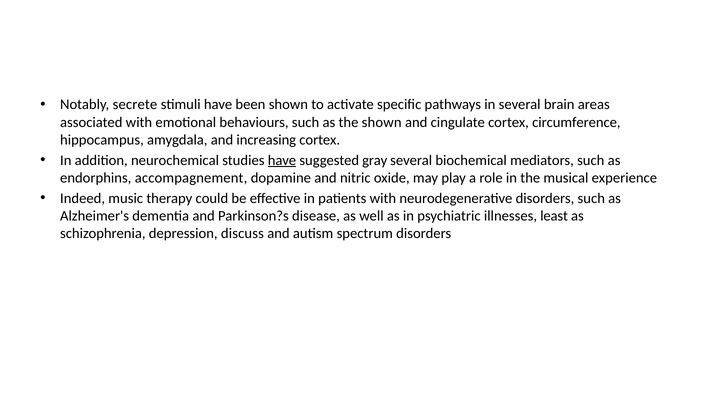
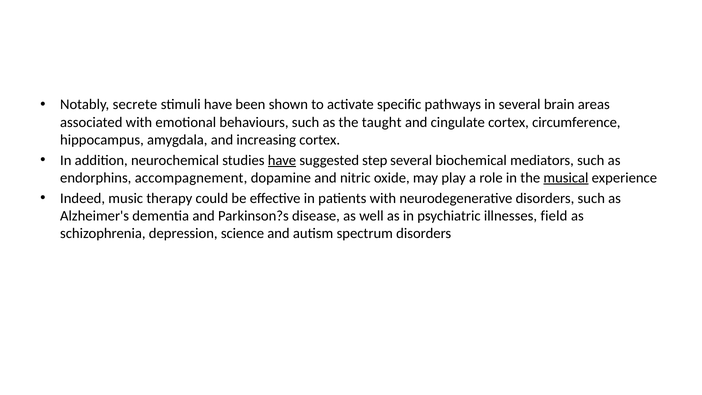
the shown: shown -> taught (382, 122)
gray: gray -> step (375, 160)
musical underline: none -> present (566, 178)
least: least -> field (554, 216)
discuss: discuss -> science (243, 233)
